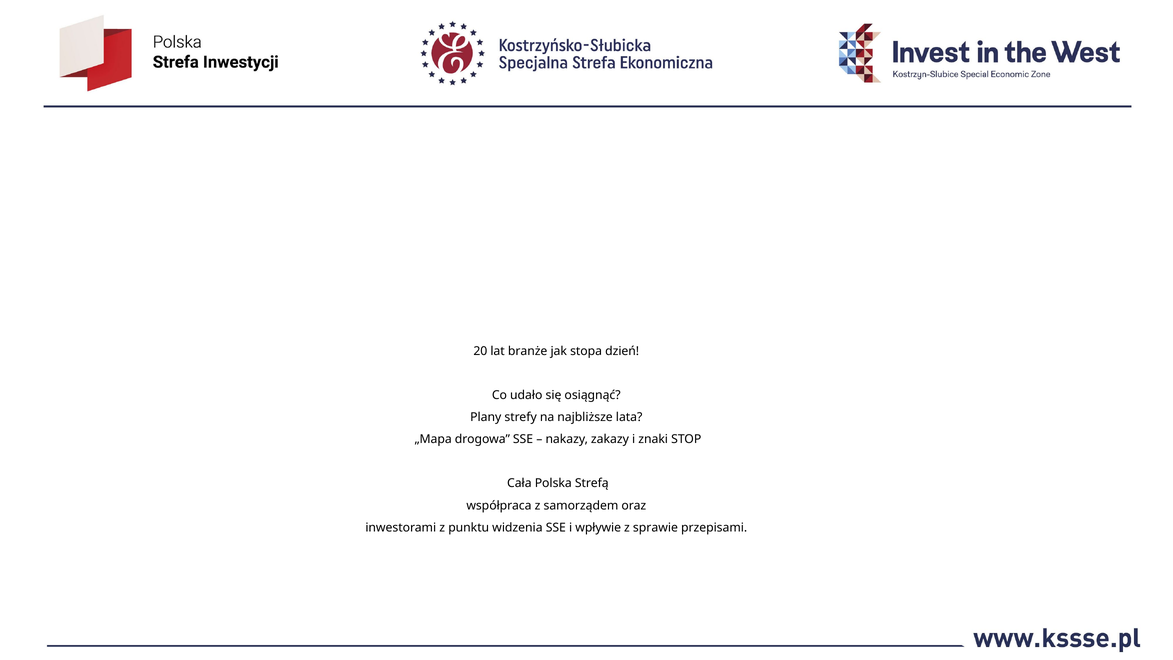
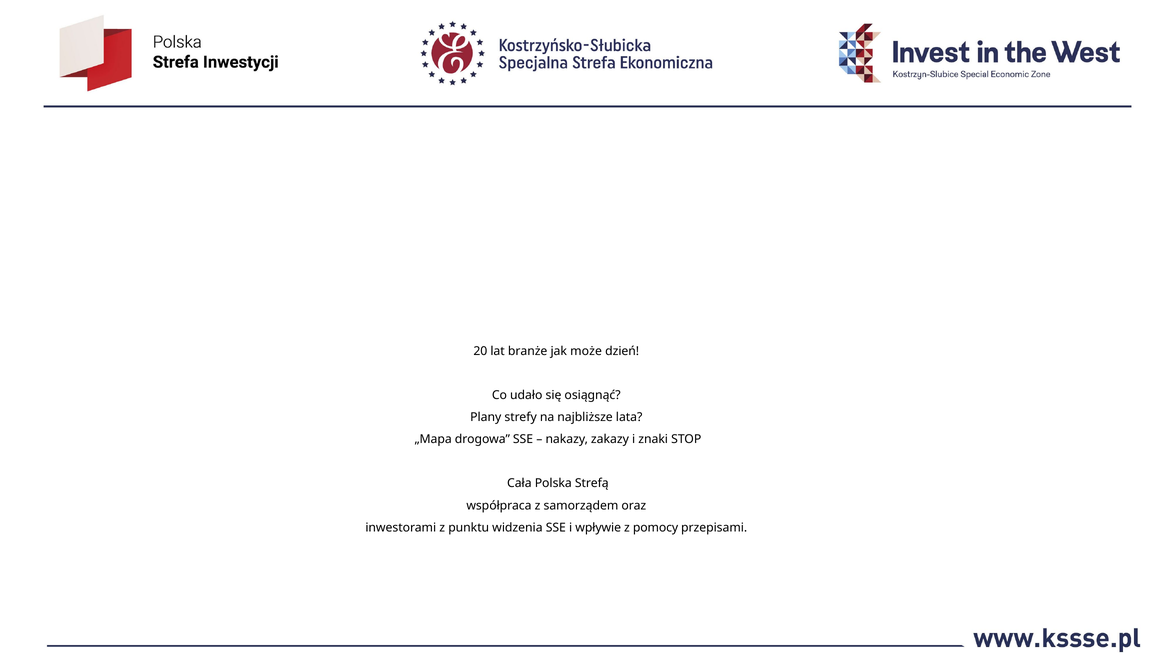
stopa: stopa -> może (586, 351)
sprawie: sprawie -> pomocy (656, 527)
